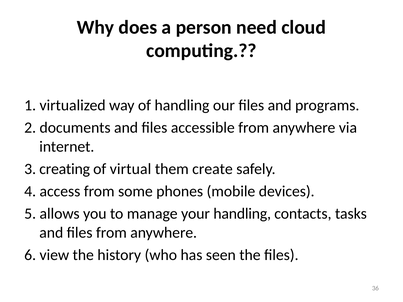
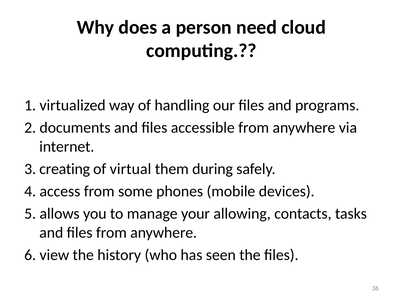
create: create -> during (213, 169)
your handling: handling -> allowing (242, 214)
